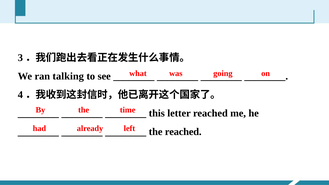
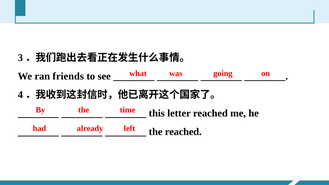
talking: talking -> friends (68, 76)
